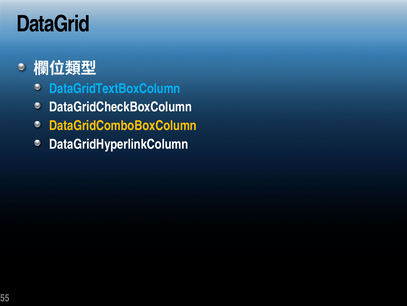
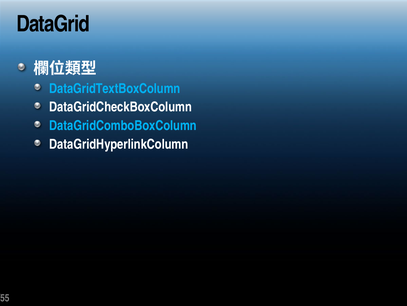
DataGridComboBoxColumn colour: yellow -> light blue (123, 126)
